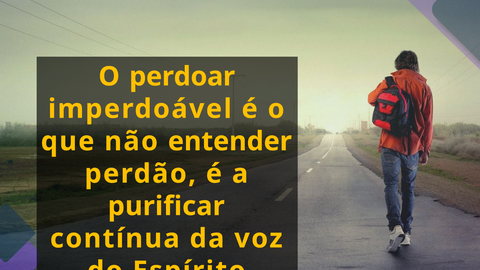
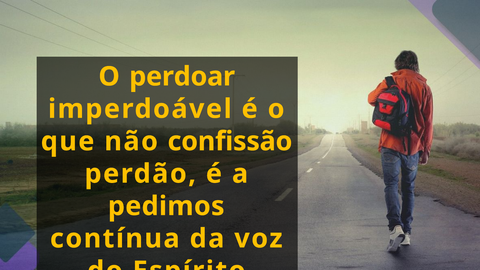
entender: entender -> confissão (230, 141)
purificar: purificar -> pedimos (166, 206)
